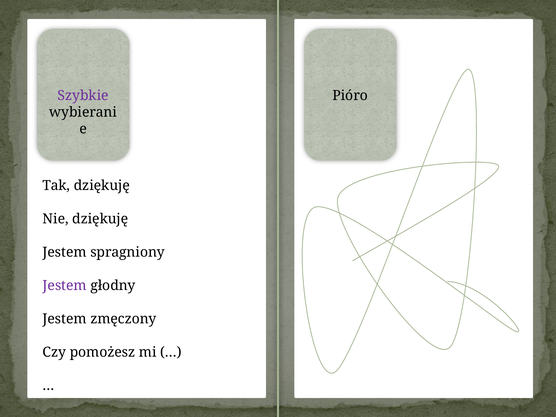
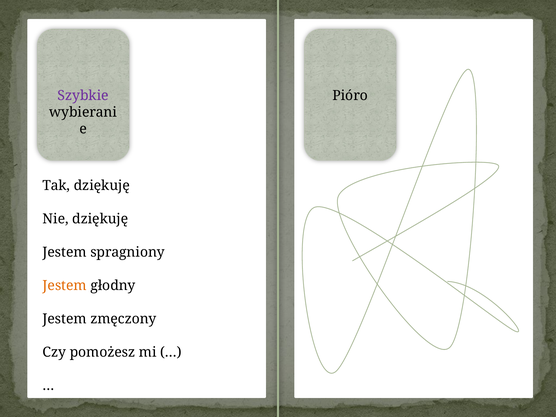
Jestem colour: purple -> orange (65, 286)
